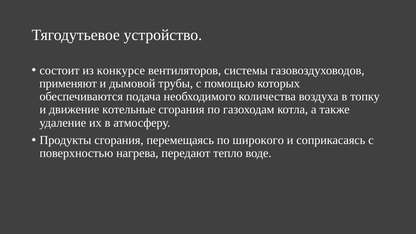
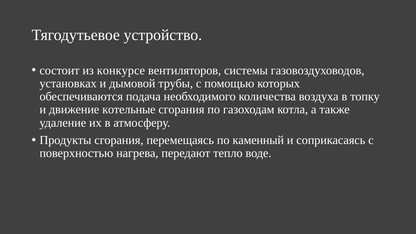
применяют: применяют -> установках (68, 83)
широкого: широкого -> каменный (258, 140)
